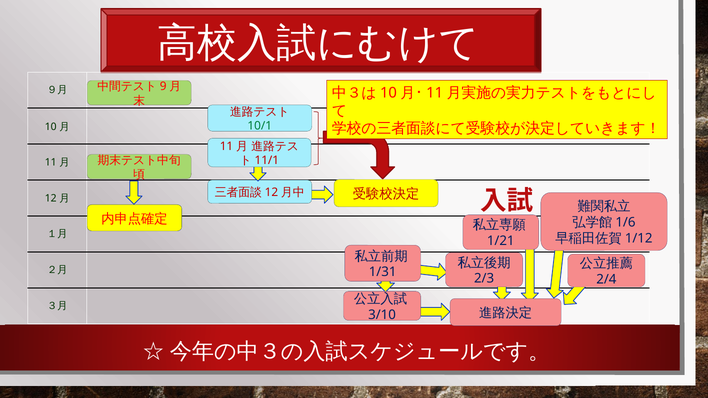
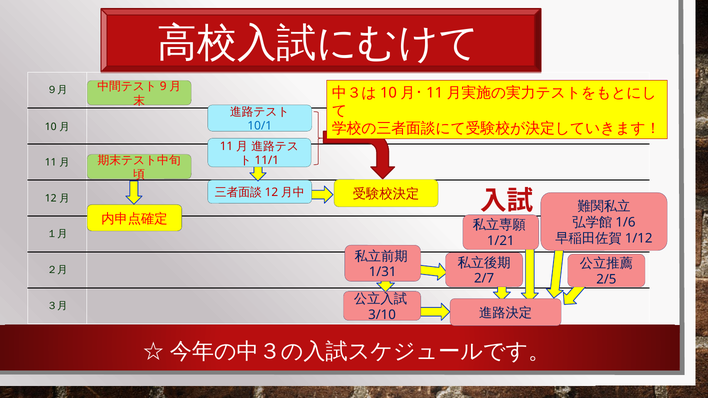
10/1 colour: green -> blue (260, 126)
2/3: 2/3 -> 2/7 (484, 279)
2/4: 2/4 -> 2/5 (606, 280)
